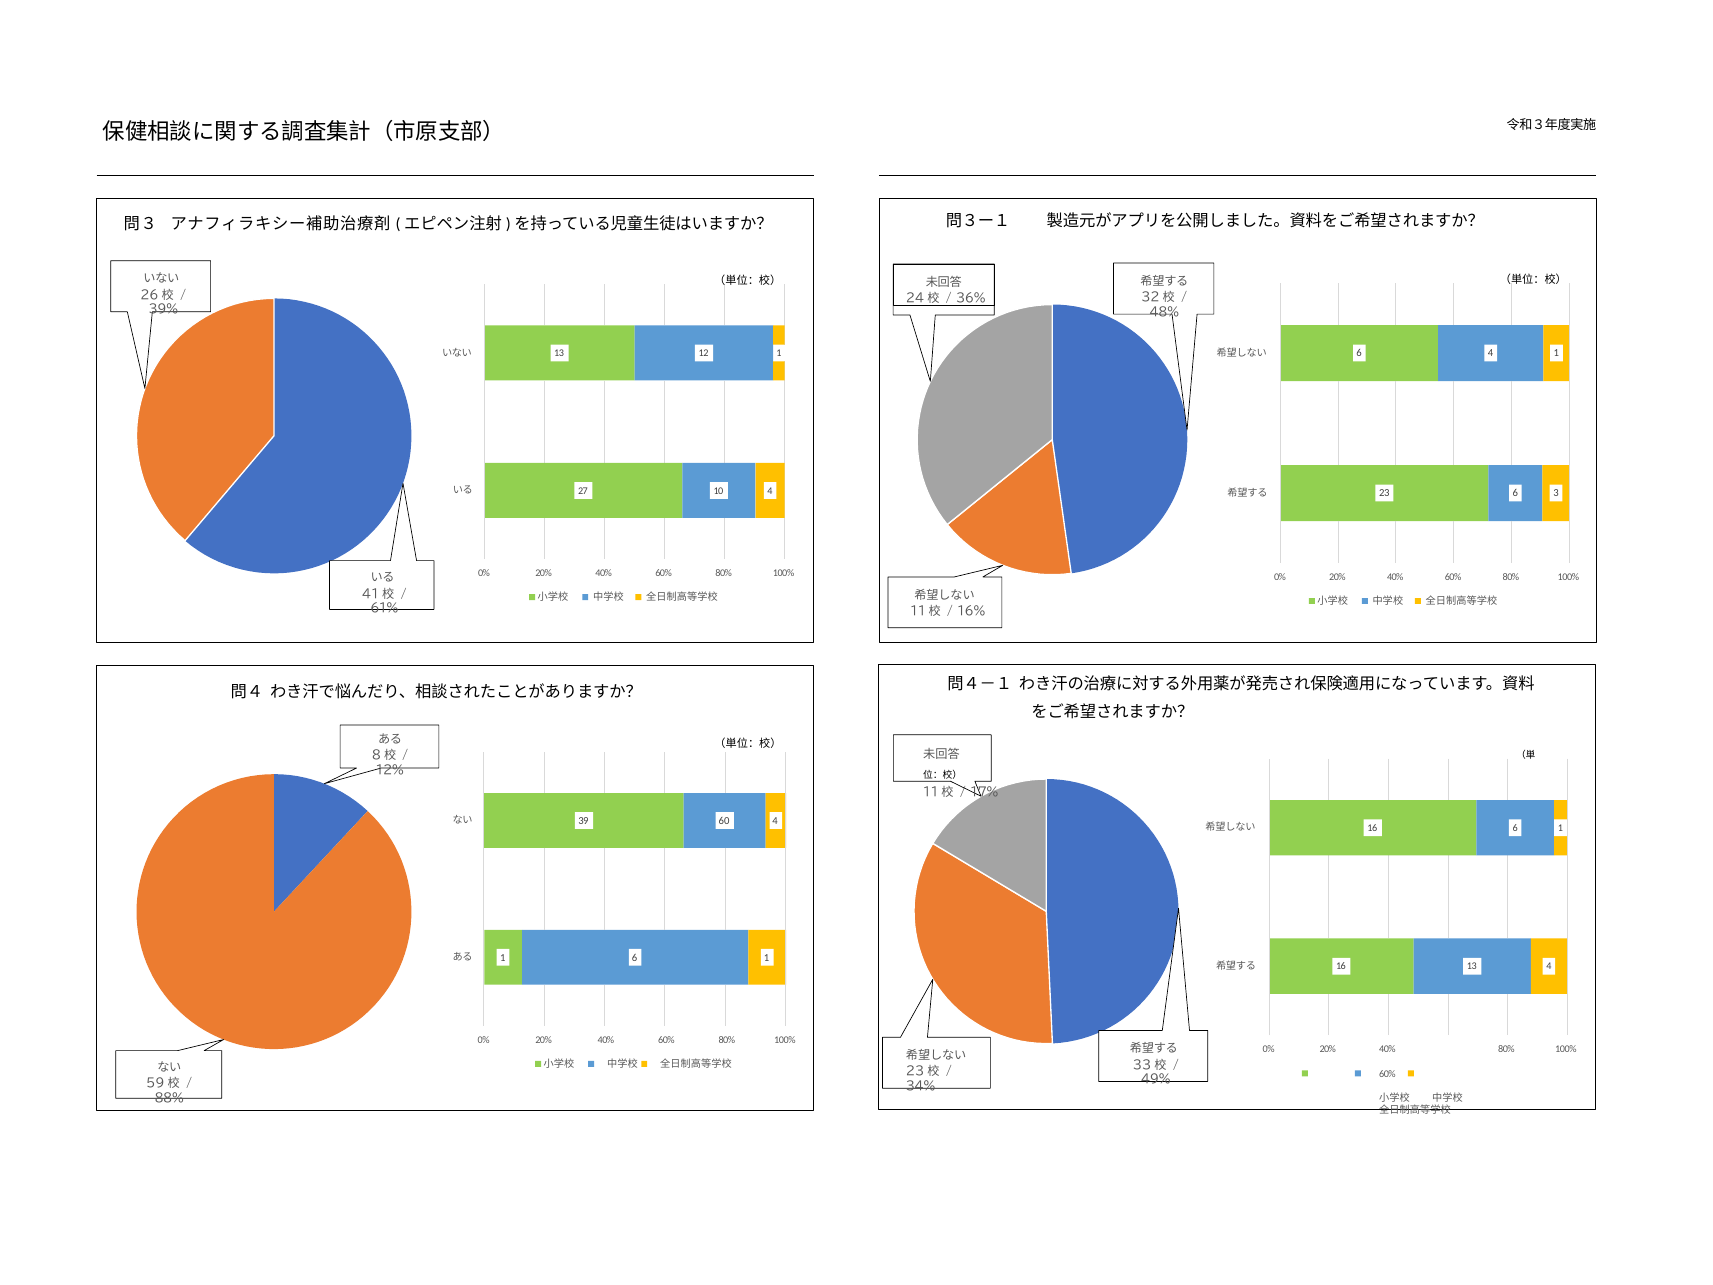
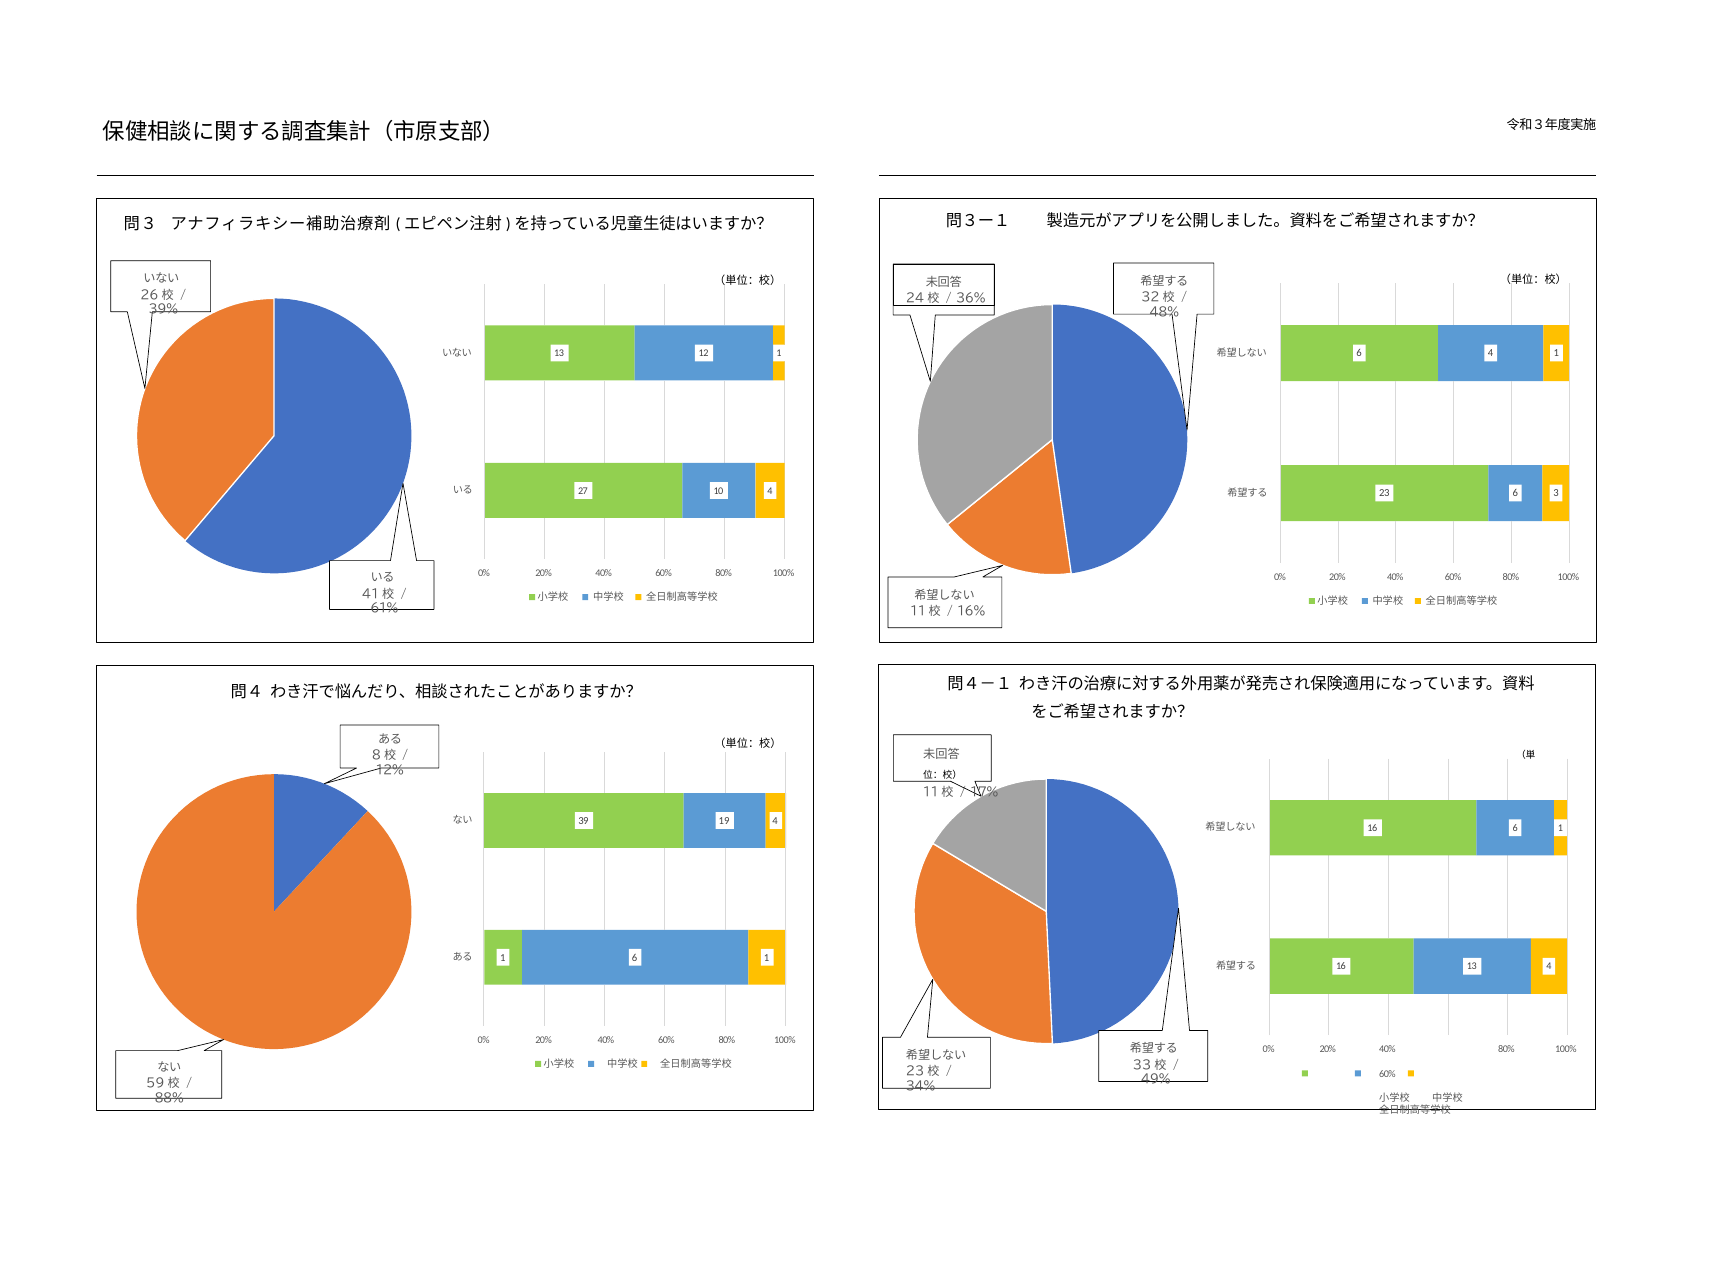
60: 60 -> 19 (724, 821)
